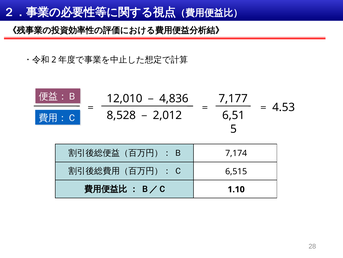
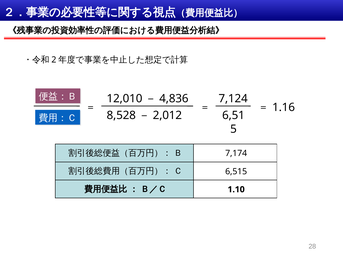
7,177: 7,177 -> 7,124 (233, 98)
4.53: 4.53 -> 1.16 (284, 107)
